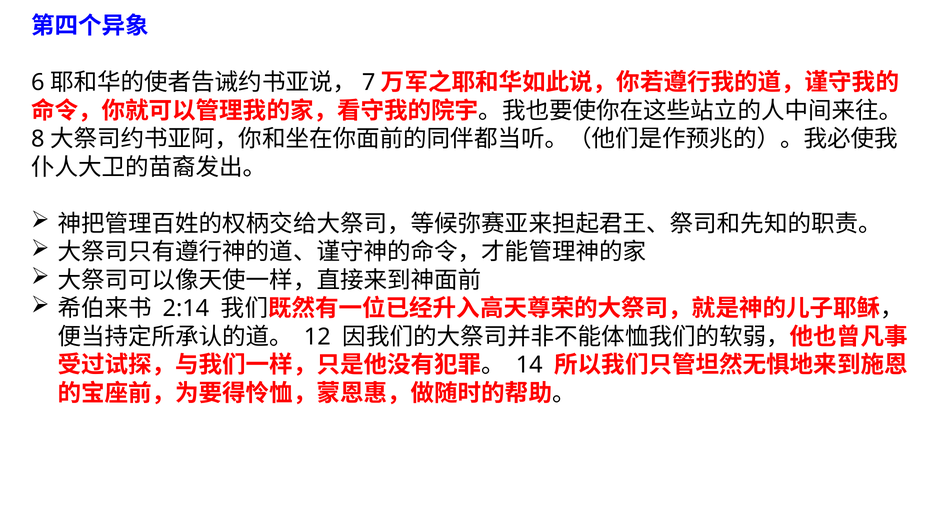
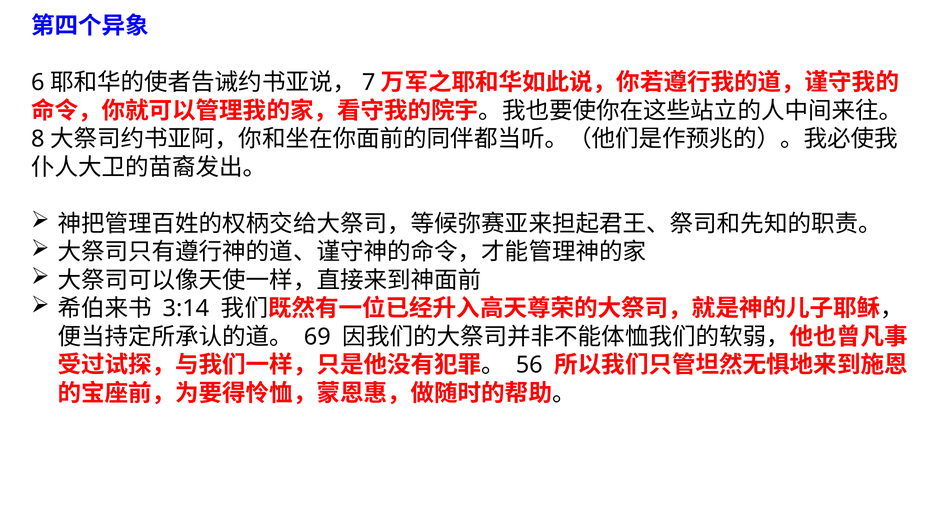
2:14: 2:14 -> 3:14 (186, 309)
12: 12 -> 69 (317, 337)
14: 14 -> 56 (529, 365)
